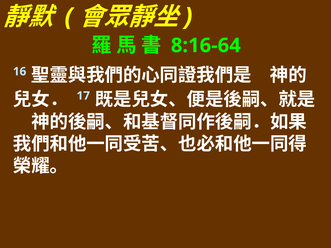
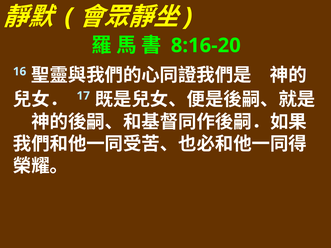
8:16-64: 8:16-64 -> 8:16-20 (206, 46)
